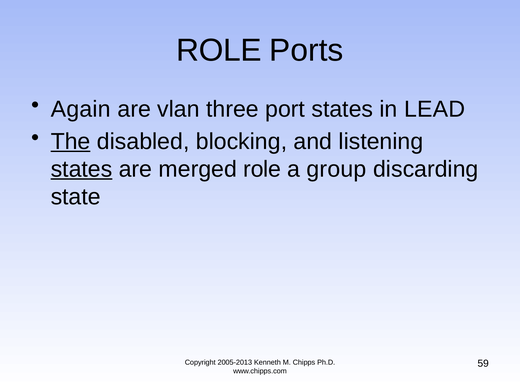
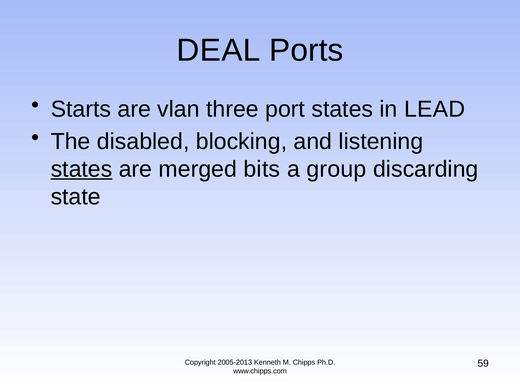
ROLE: ROLE -> DEAL (219, 50)
Again: Again -> Starts (81, 109)
The underline: present -> none (71, 141)
merged role: role -> bits (262, 169)
